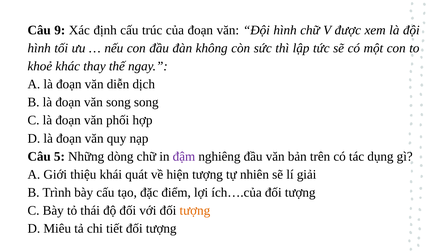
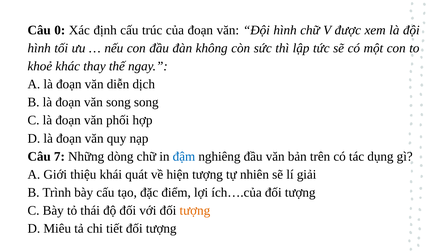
9: 9 -> 0 (60, 30)
5: 5 -> 7 (59, 156)
đậm colour: purple -> blue (184, 156)
